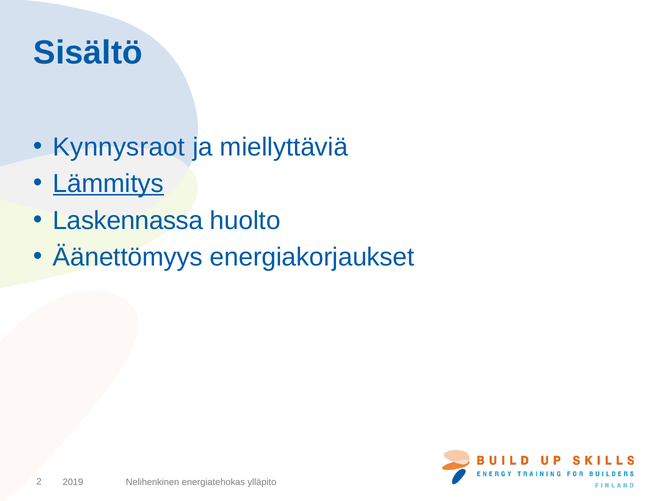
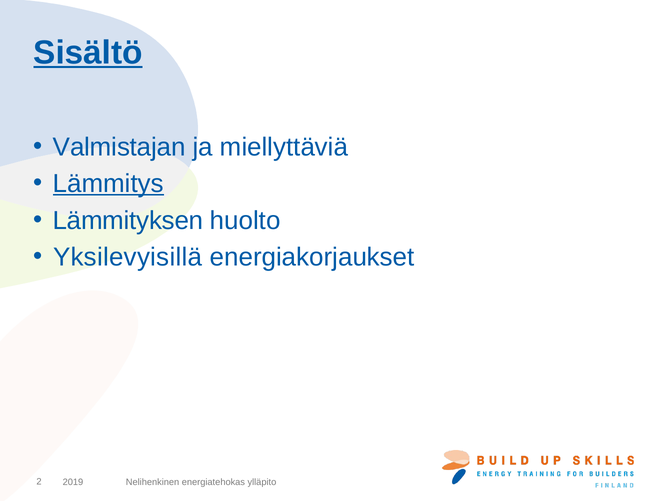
Sisältö underline: none -> present (88, 53)
Kynnysraot: Kynnysraot -> Valmistajan (119, 147)
Laskennassa: Laskennassa -> Lämmityksen (128, 220)
Äänettömyys: Äänettömyys -> Yksilevyisillä (128, 257)
